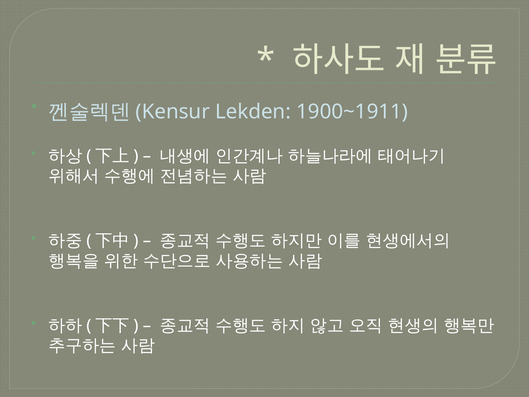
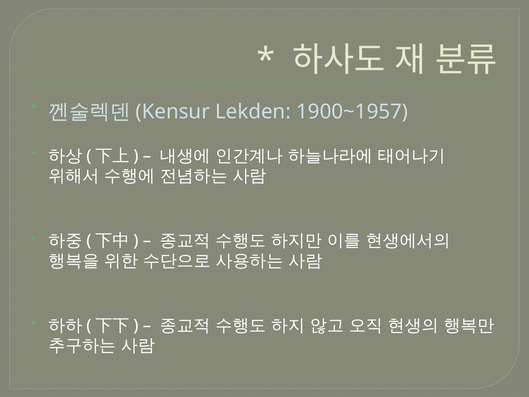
1900~1911: 1900~1911 -> 1900~1957 (352, 112)
